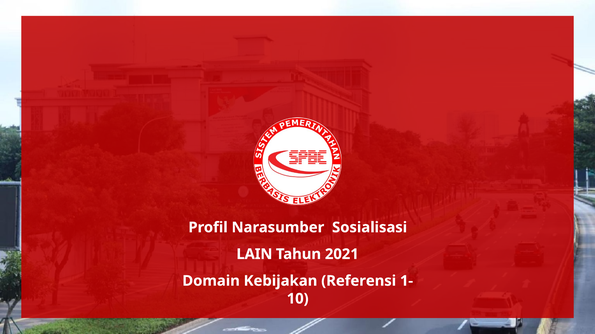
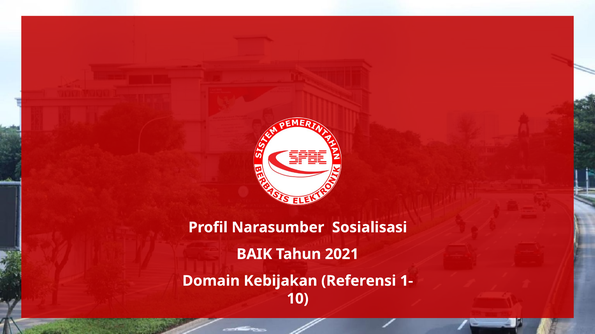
LAIN: LAIN -> BAIK (254, 255)
